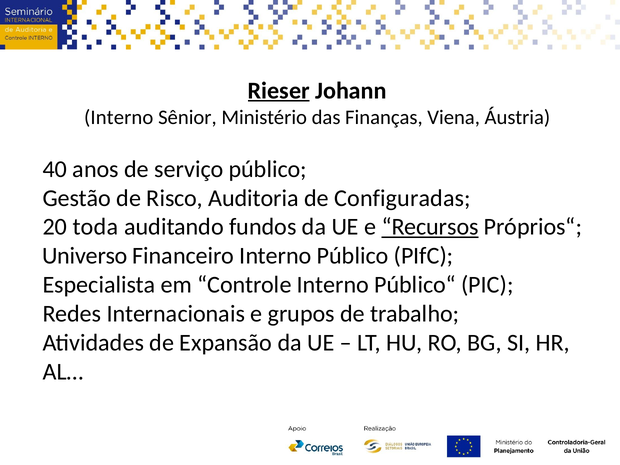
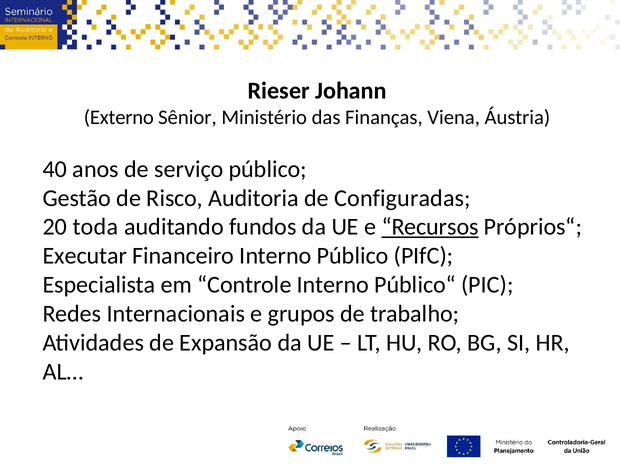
Rieser underline: present -> none (279, 91)
Interno: Interno -> Externo (119, 117)
Universo: Universo -> Executar (85, 256)
